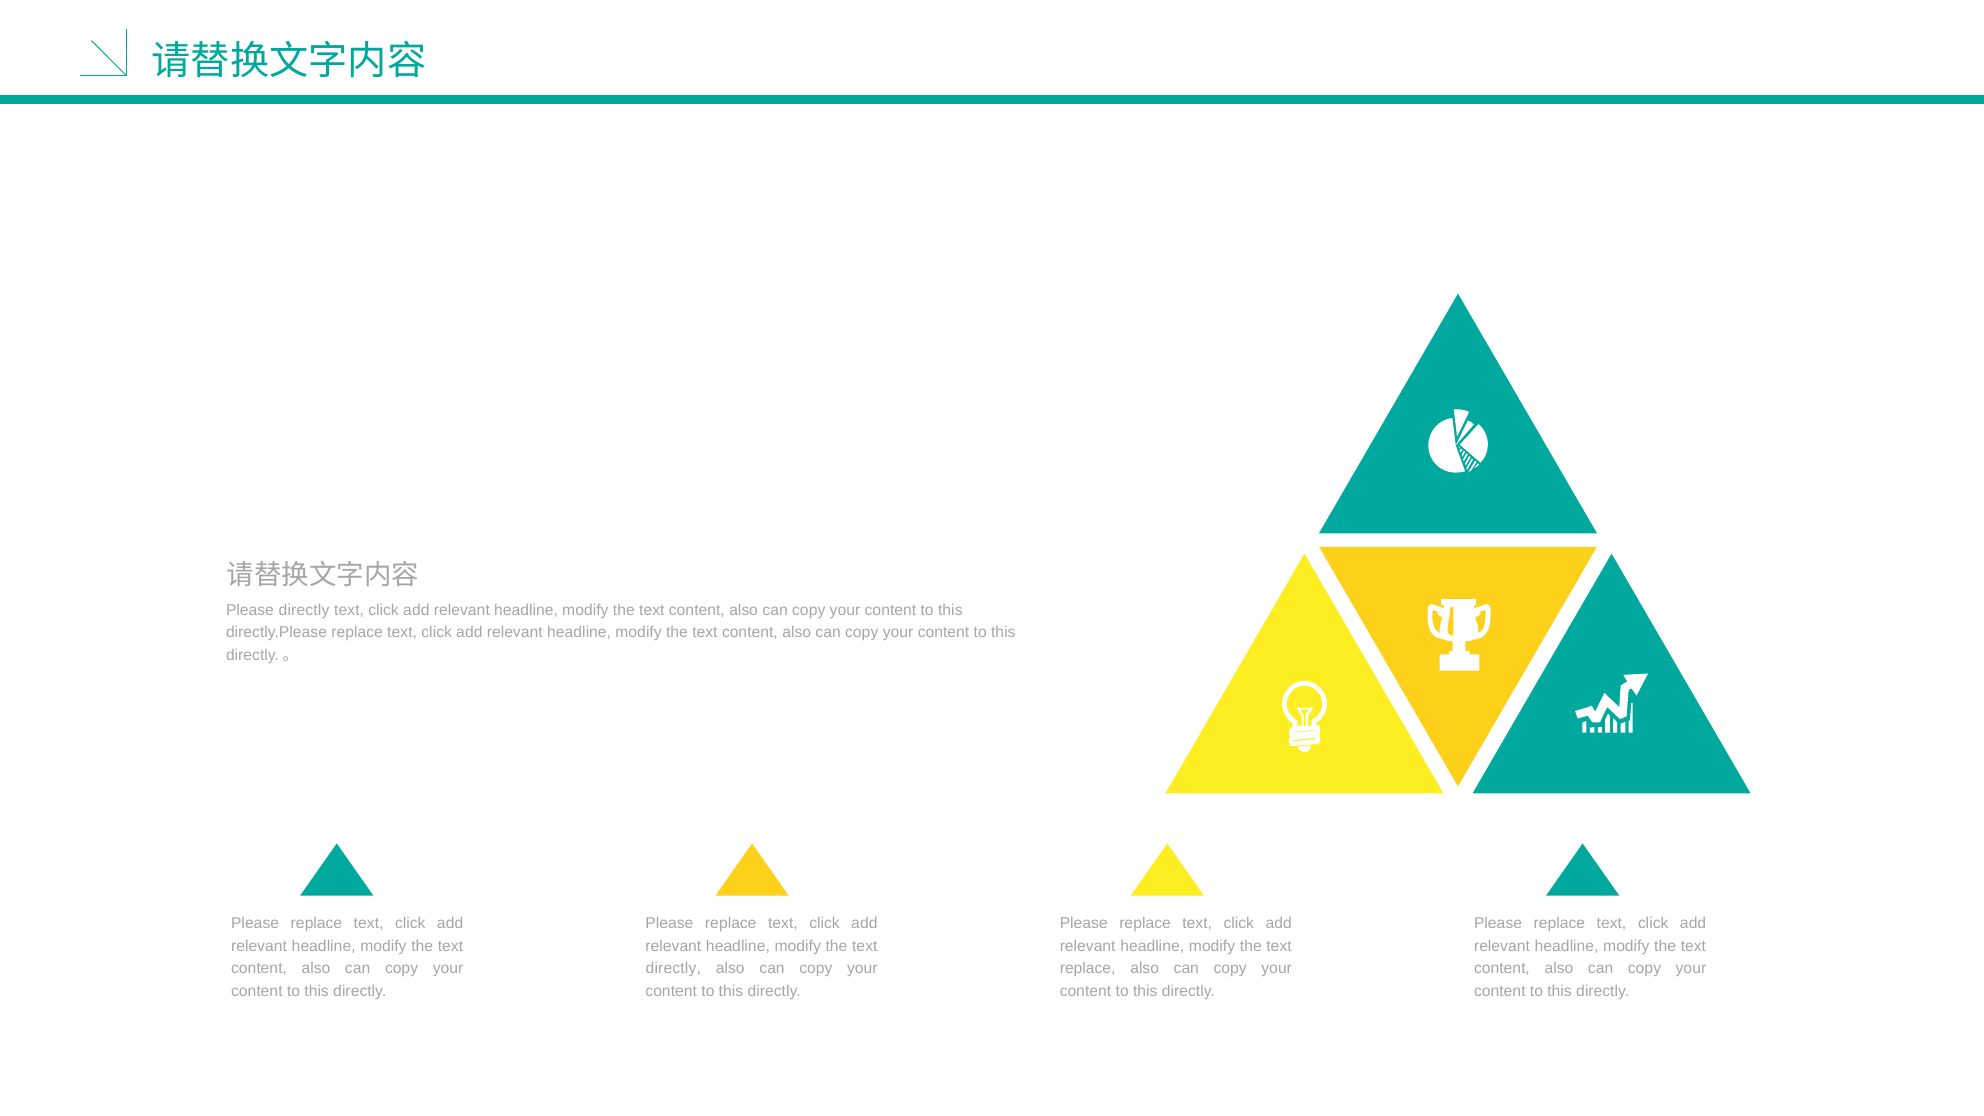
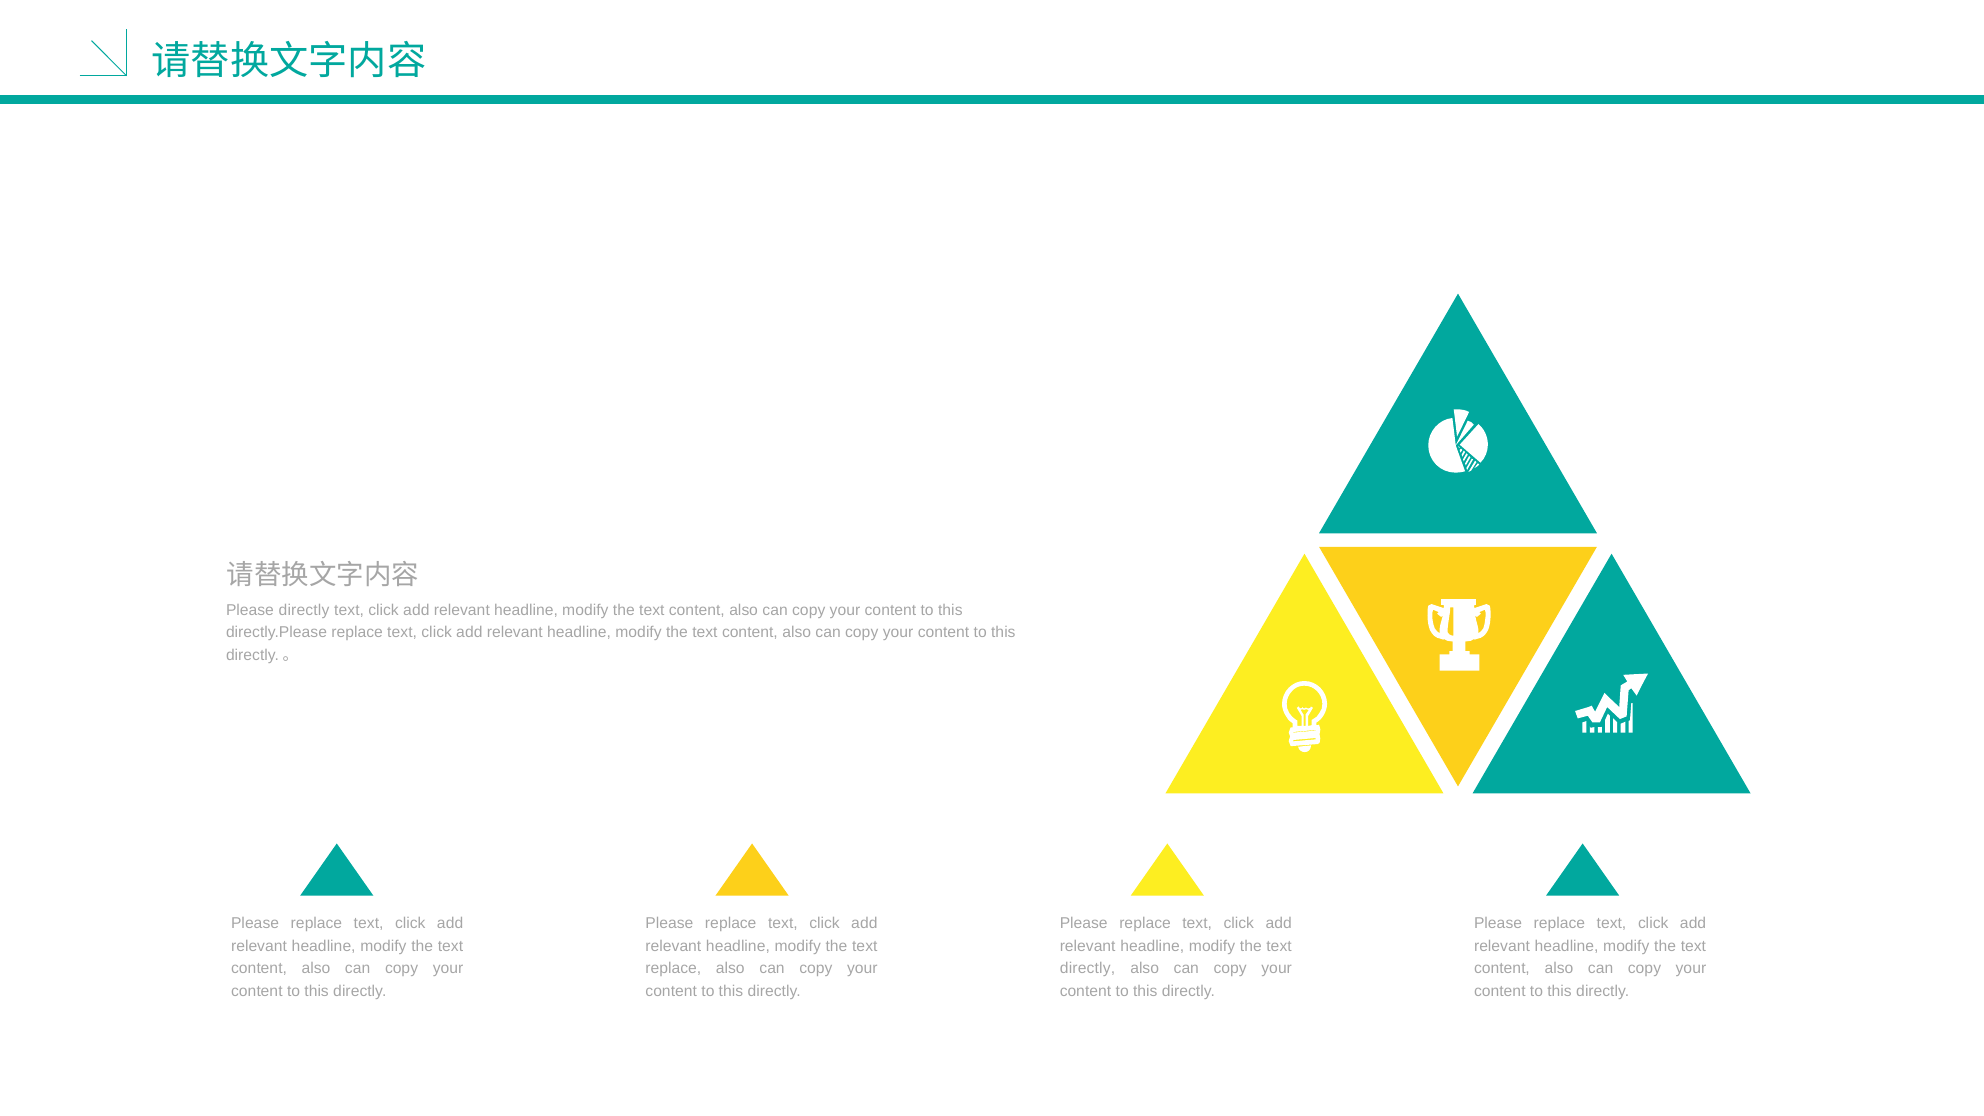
directly: directly -> replace (673, 969)
replace: replace -> directly (1088, 969)
